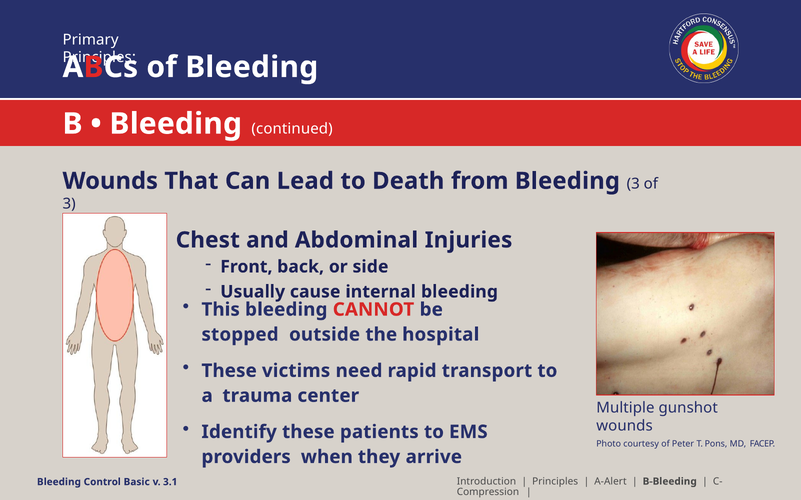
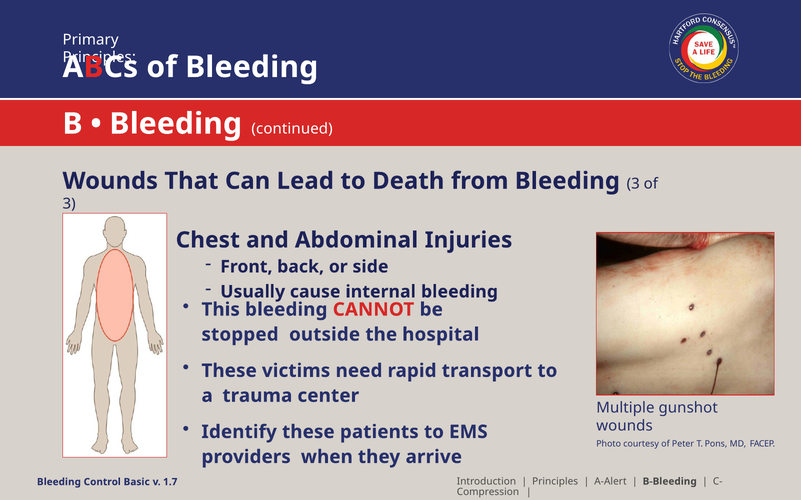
3.1: 3.1 -> 1.7 (170, 482)
